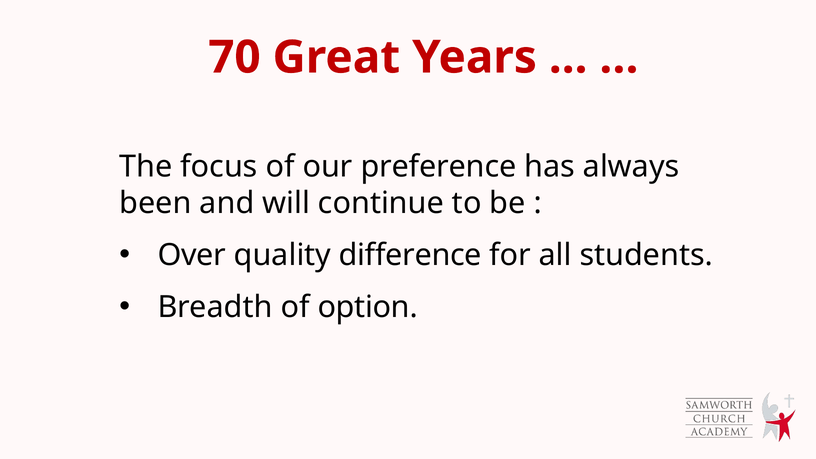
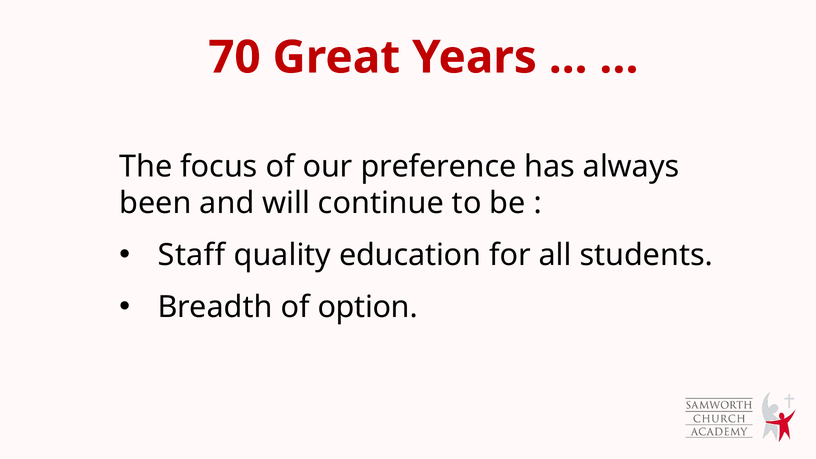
Over: Over -> Staff (192, 255)
difference: difference -> education (410, 255)
